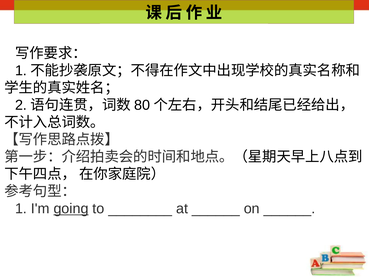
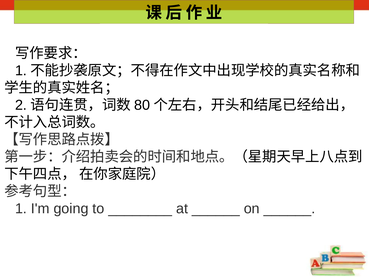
going underline: present -> none (71, 209)
